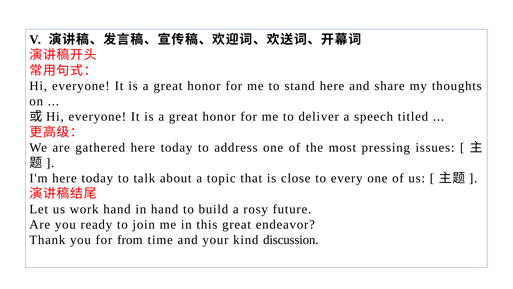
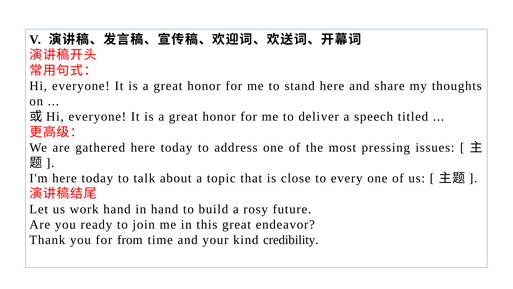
discussion: discussion -> credibility (291, 240)
